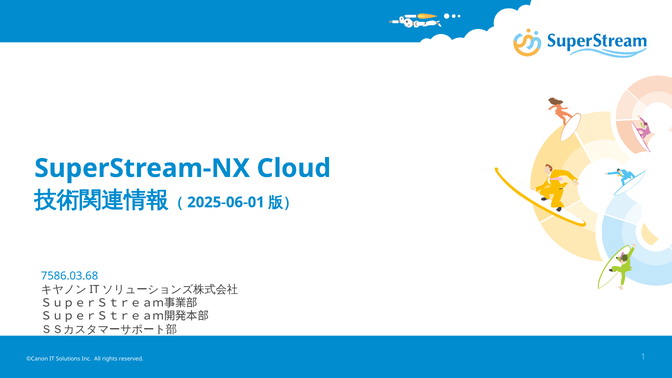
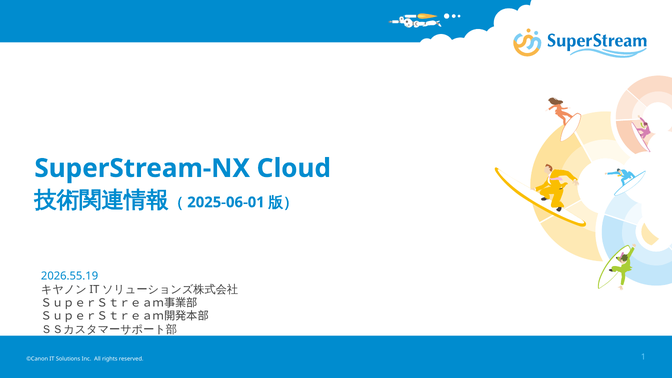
7586.03.68: 7586.03.68 -> 2026.55.19 (70, 276)
